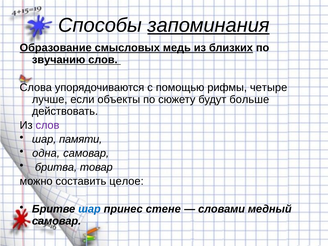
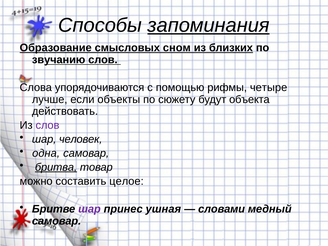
медь: медь -> сном (177, 48)
больше: больше -> объекта (249, 99)
памяти: памяти -> человек (81, 139)
бритва underline: none -> present (56, 167)
шар colour: blue -> purple (89, 209)
стене: стене -> ушная (163, 209)
